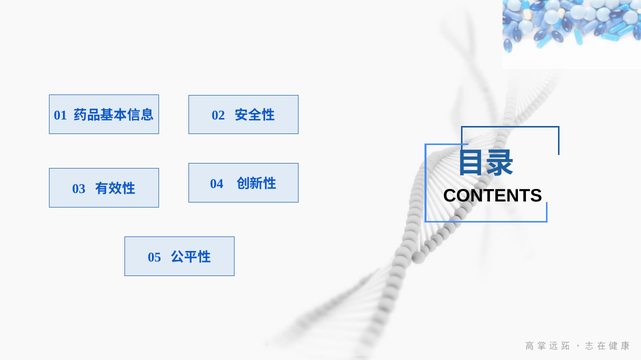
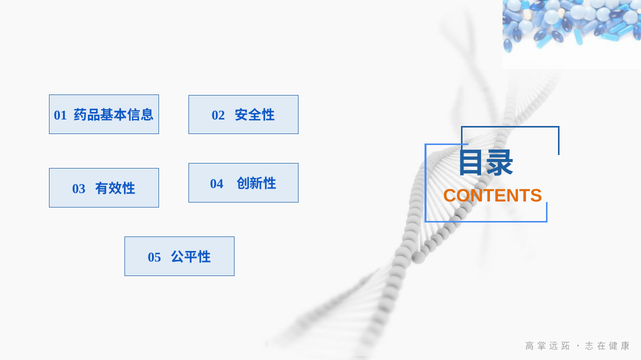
CONTENTS colour: black -> orange (493, 196)
